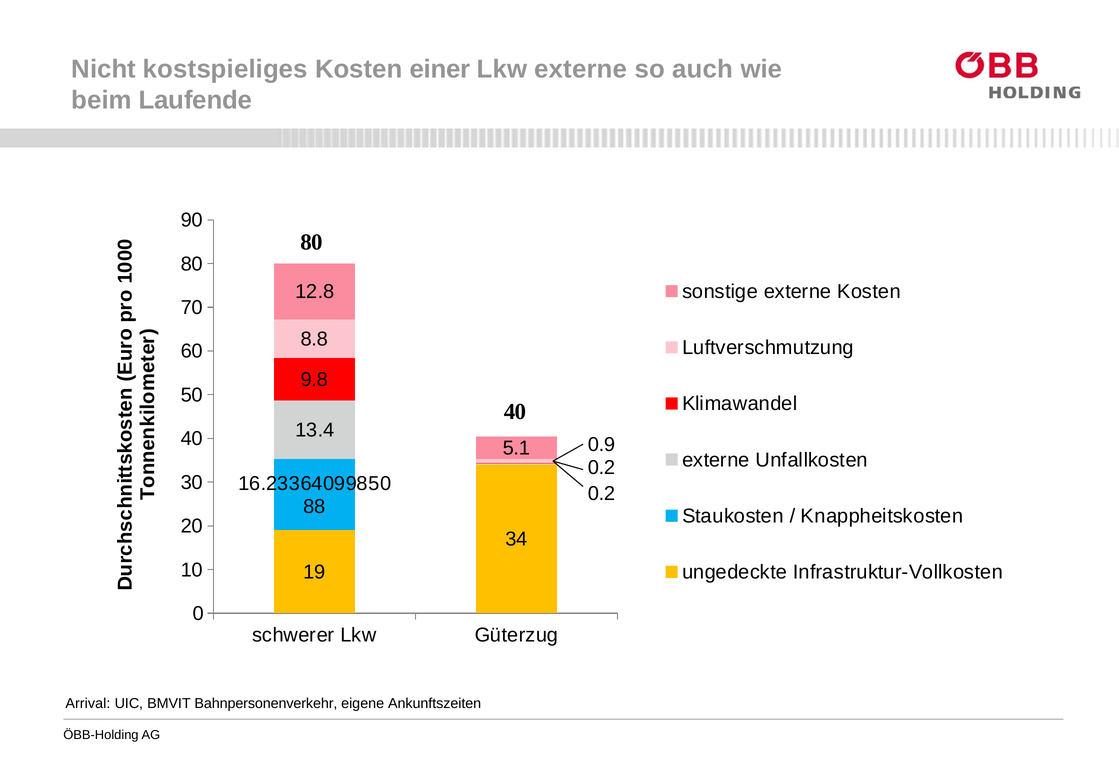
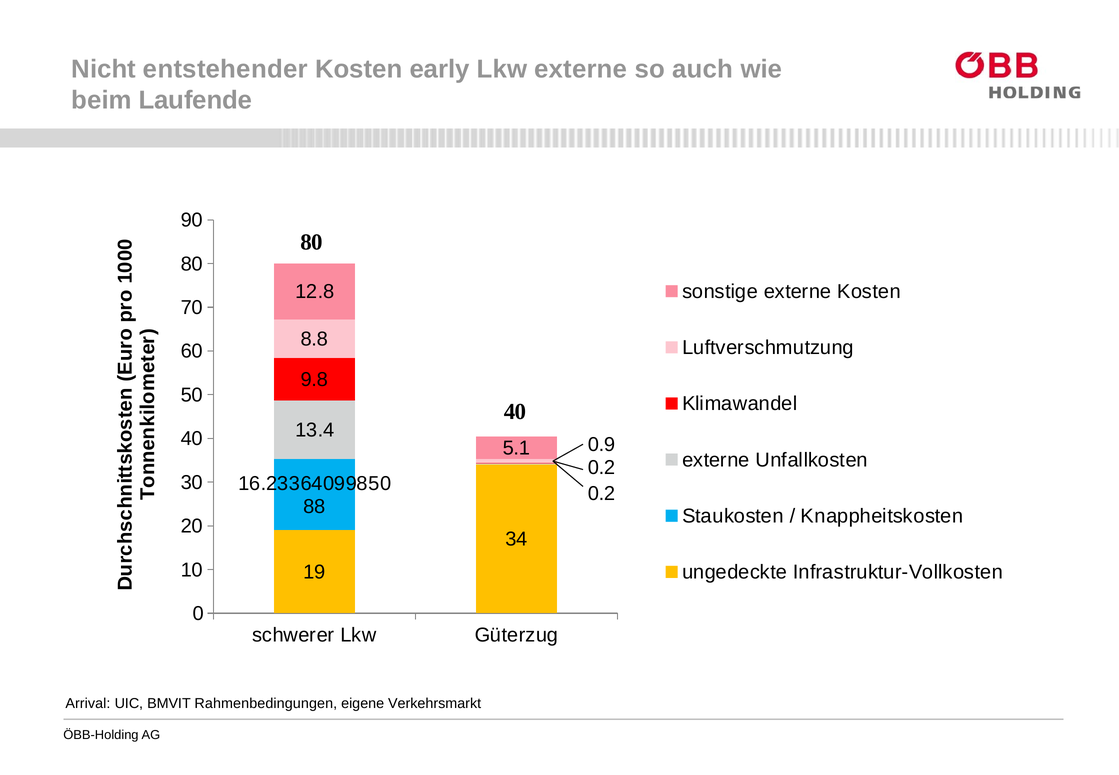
kostspieliges: kostspieliges -> entstehender (225, 69)
einer: einer -> early (440, 69)
Bahnpersonenverkehr: Bahnpersonenverkehr -> Rahmenbedingungen (266, 703)
Ankunftszeiten: Ankunftszeiten -> Verkehrsmarkt (435, 703)
